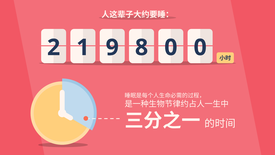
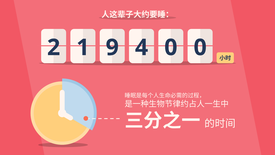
8: 8 -> 4 (142, 47)
